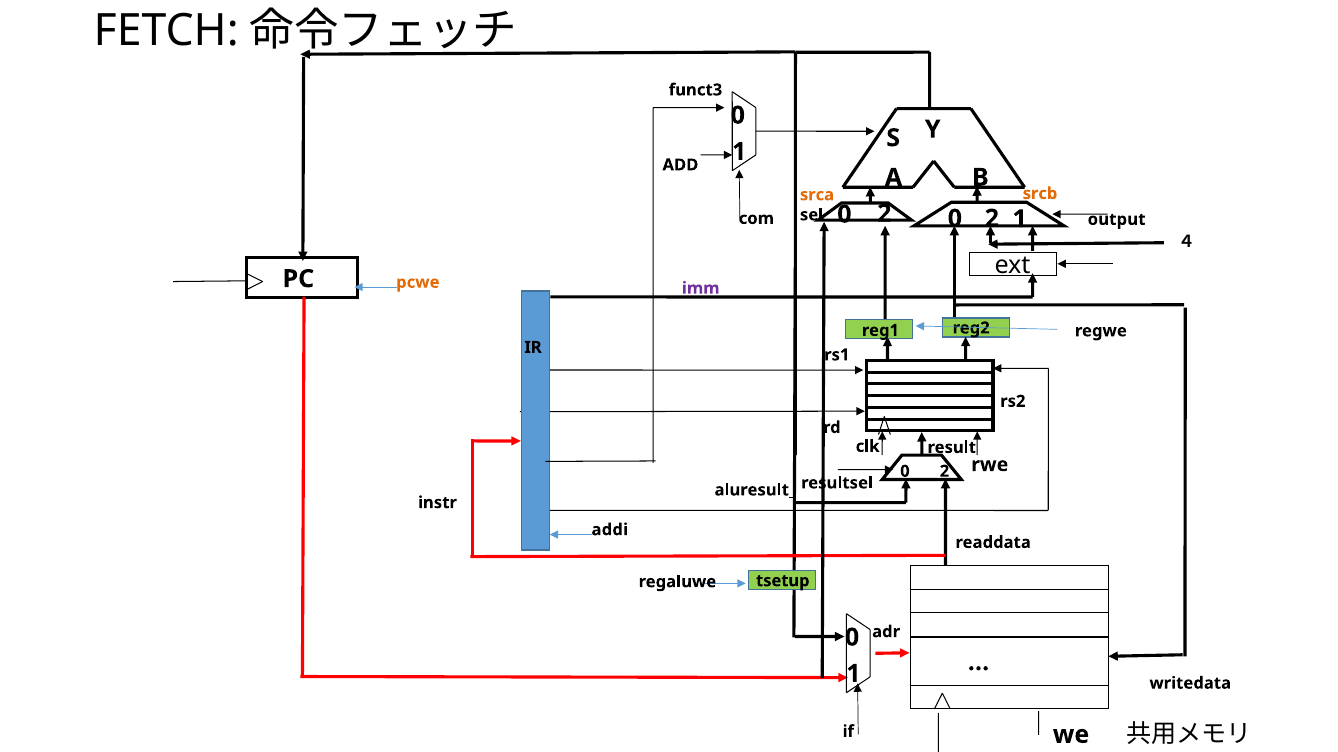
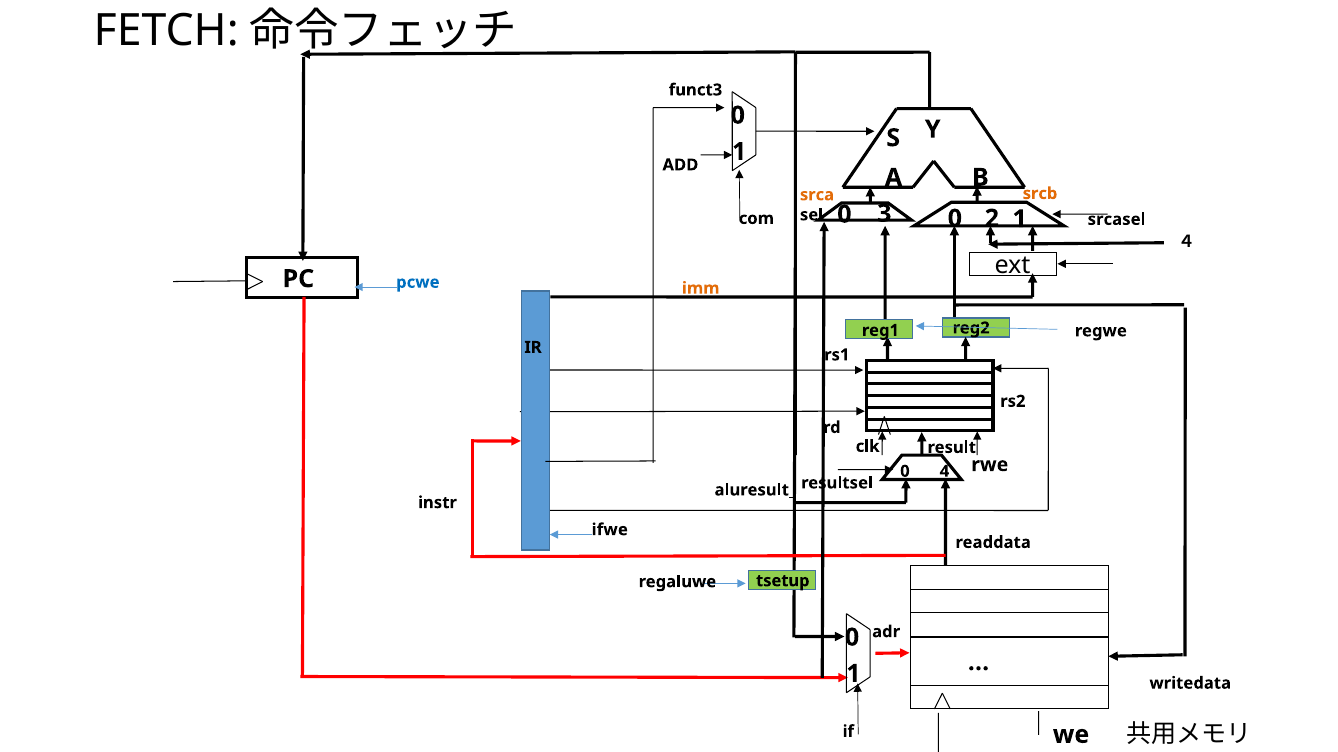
2: 2 -> 3 (884, 214)
output: output -> srcasel (1117, 220)
pcwe colour: orange -> blue (418, 282)
imm colour: purple -> orange (701, 288)
2: 2 -> 4 (944, 472)
addi: addi -> ifwe (610, 530)
